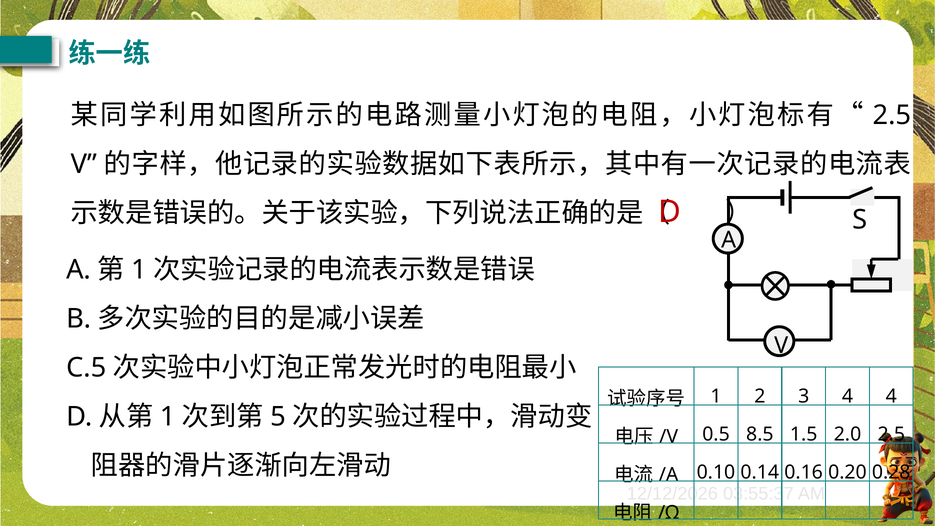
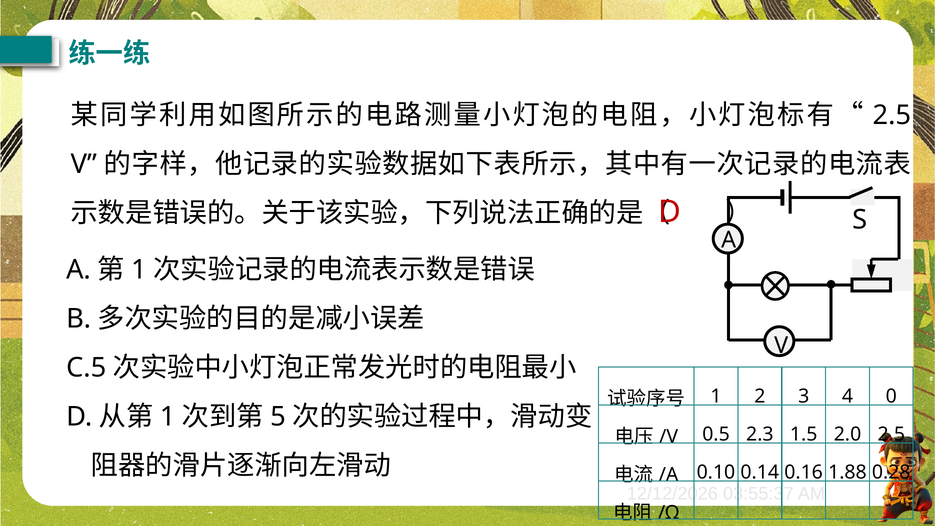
4 4: 4 -> 0 (891, 396)
8.5: 8.5 -> 2.3 (760, 434)
0.20: 0.20 -> 1.88 (847, 472)
